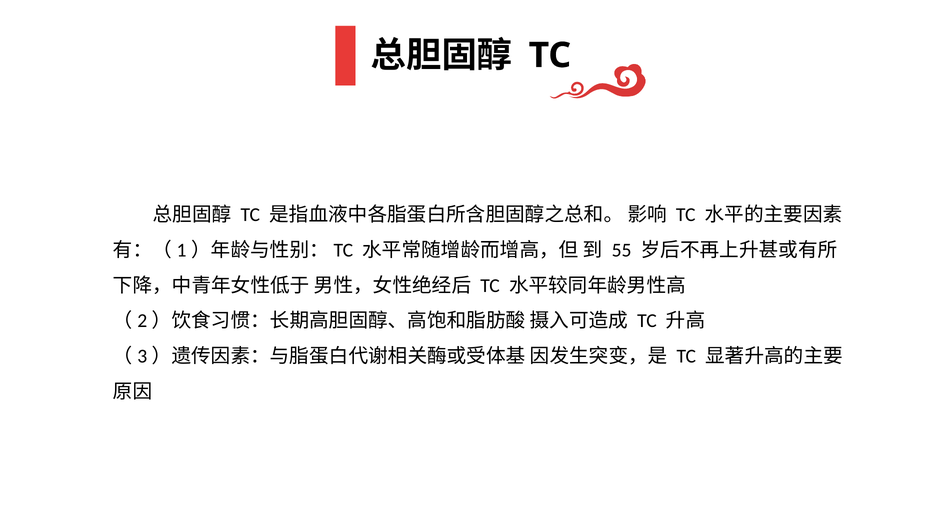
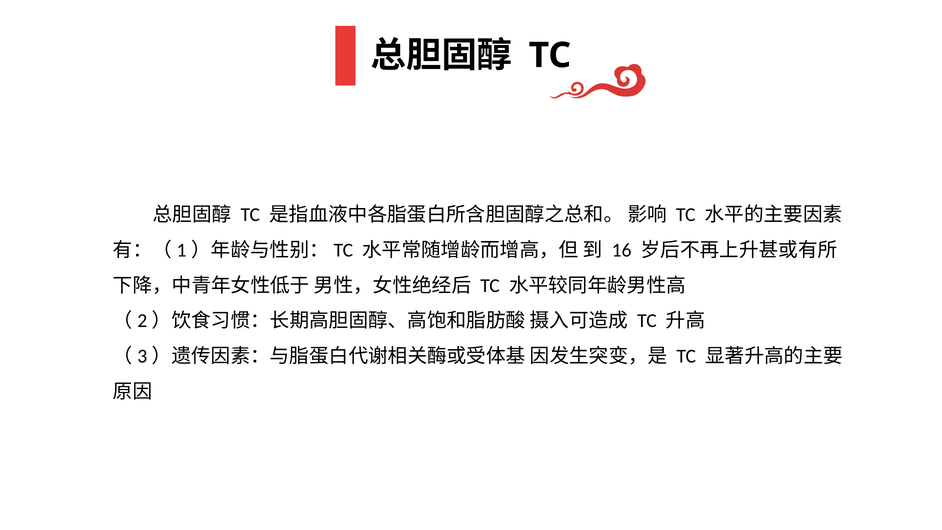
55: 55 -> 16 (622, 250)
